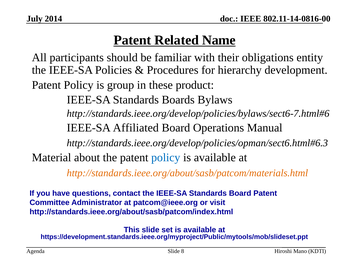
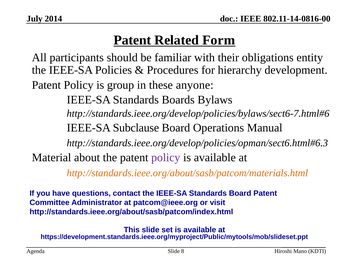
Name: Name -> Form (219, 40)
product: product -> anyone (195, 85)
Affiliated: Affiliated -> Subclause (136, 128)
policy colour: blue -> purple (166, 157)
